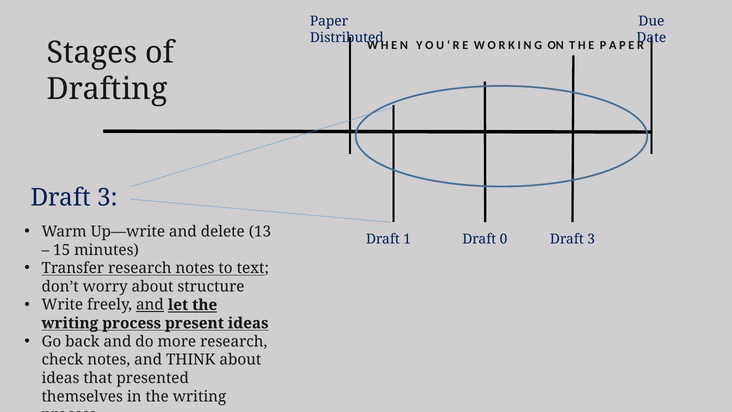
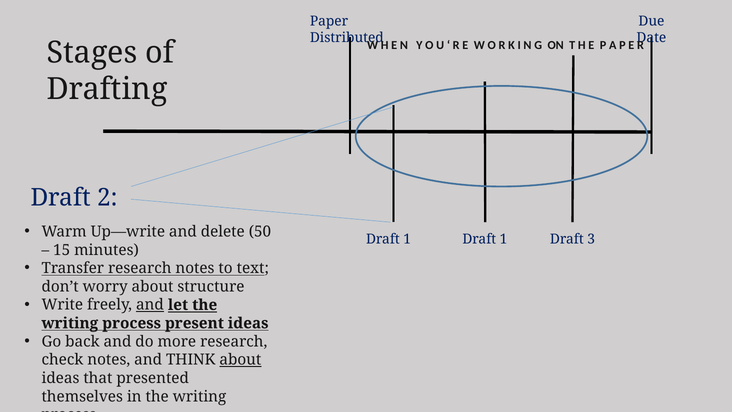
3: 3 -> 2 (107, 198)
13: 13 -> 50 (260, 232)
1 Draft 0: 0 -> 1 (504, 239)
about underline: none -> present (240, 360)
